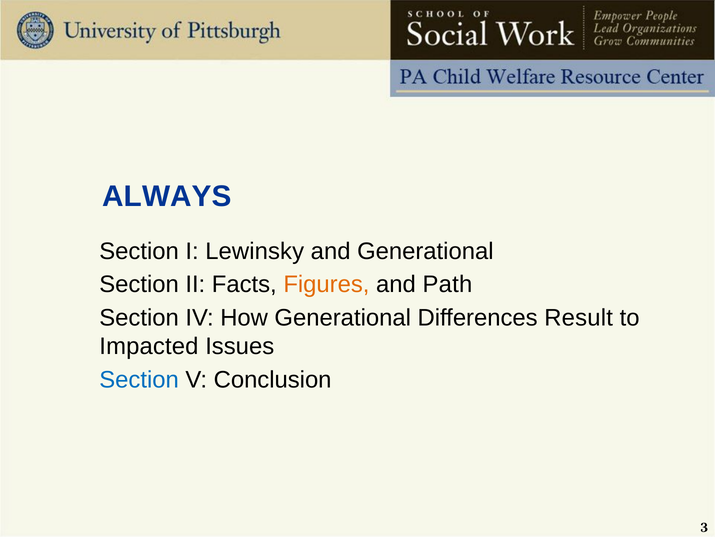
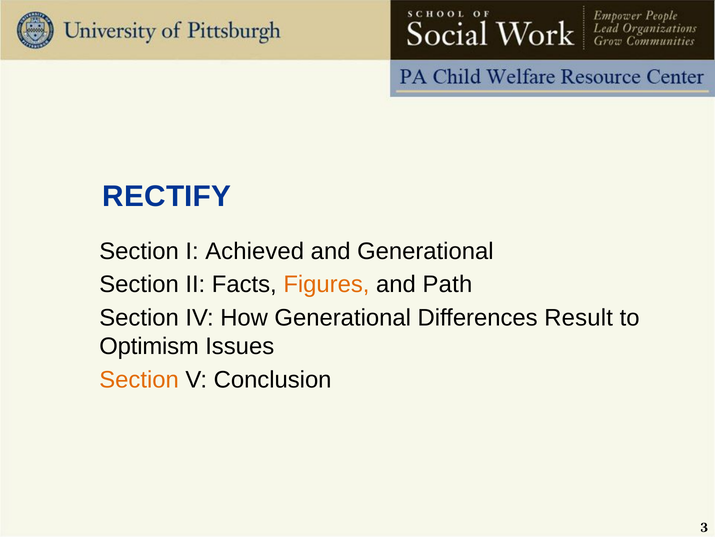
ALWAYS: ALWAYS -> RECTIFY (167, 196)
Lewinsky: Lewinsky -> Achieved (255, 251)
Impacted: Impacted -> Optimism (149, 346)
Section colour: blue -> orange (139, 379)
